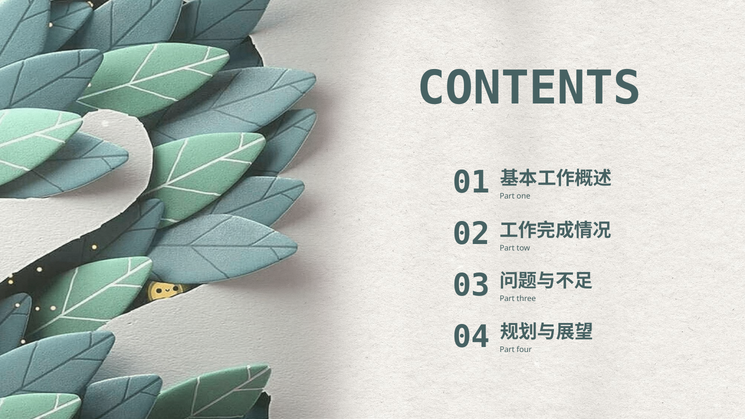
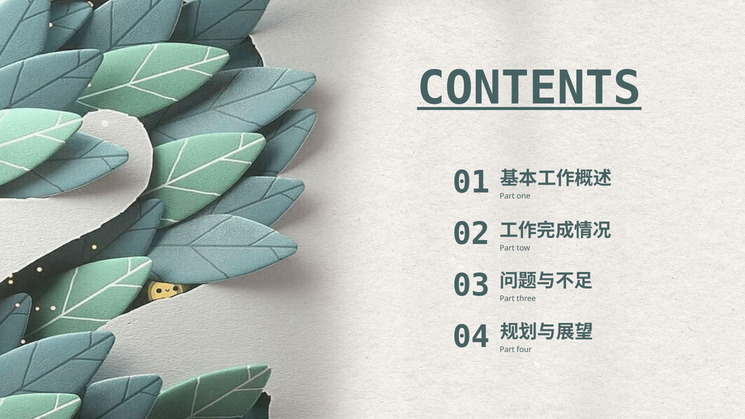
CONTENTS underline: none -> present (529, 88)
